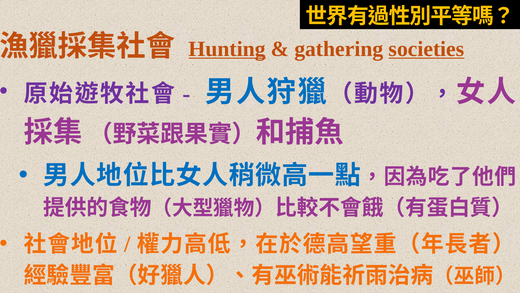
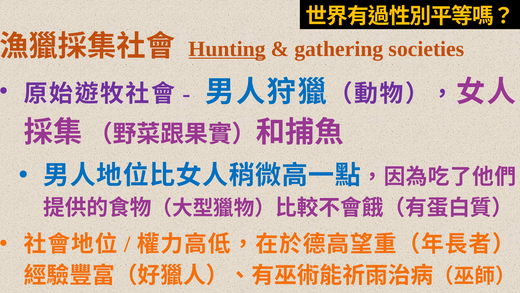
societies underline: present -> none (426, 49)
